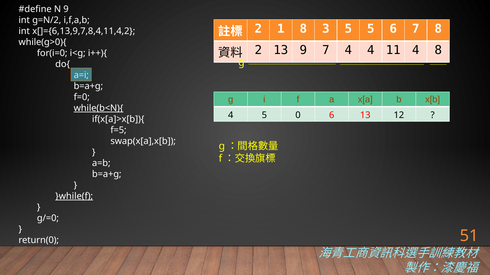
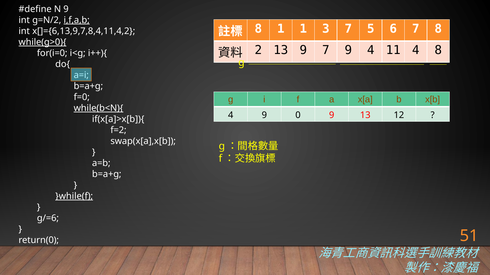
i,f,a,b underline: none -> present (77, 20)
2: 2 -> 8 (258, 29)
1 8: 8 -> 1 (303, 29)
3 5: 5 -> 7 (348, 29)
while(g>0){ underline: none -> present (43, 42)
7 4: 4 -> 9 (348, 50)
4 5: 5 -> 9 (264, 115)
0 6: 6 -> 9 (332, 115)
f=5: f=5 -> f=2 (118, 130)
g/=0: g/=0 -> g/=6 (48, 219)
